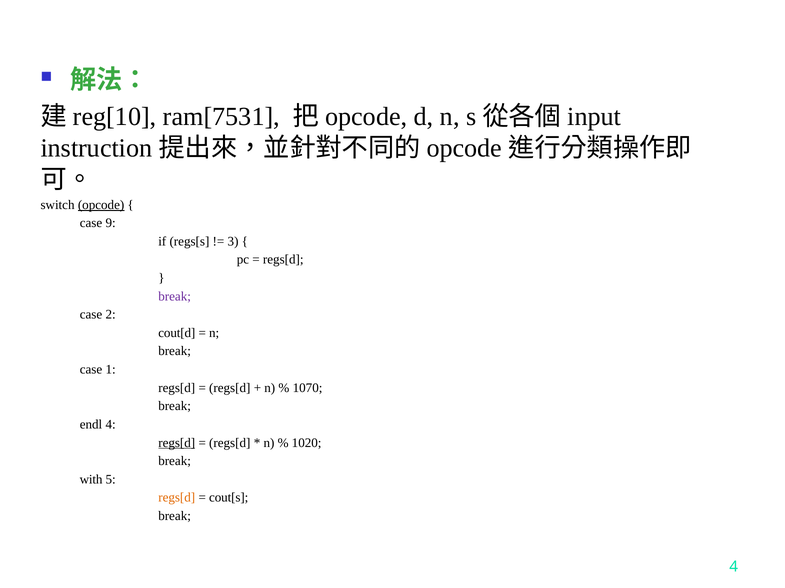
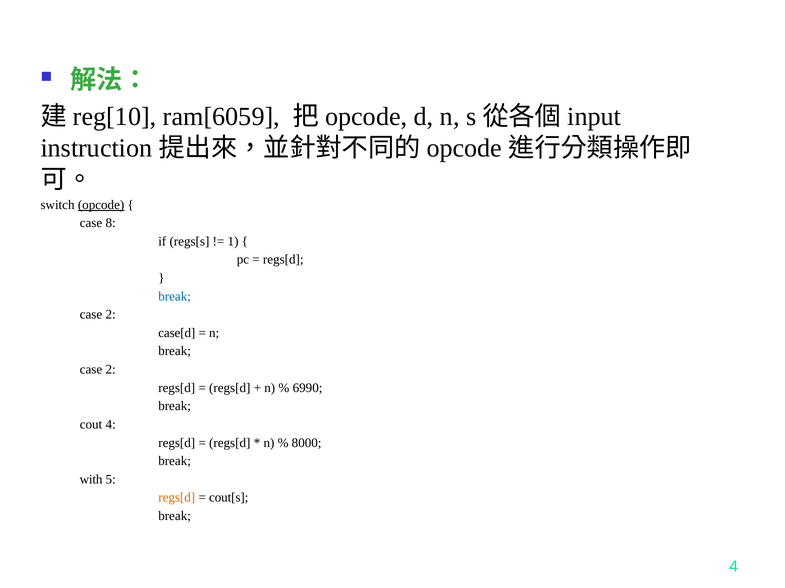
ram[7531: ram[7531 -> ram[6059 (221, 117)
9: 9 -> 8 (111, 223)
3: 3 -> 1 (233, 242)
break colour: purple -> blue (175, 297)
cout[d: cout[d -> case[d (177, 333)
1: 1 -> 2 (111, 370)
1070: 1070 -> 6990 (308, 388)
endl: endl -> cout (91, 425)
regs[d underline: present -> none (177, 443)
1020: 1020 -> 8000 (307, 443)
